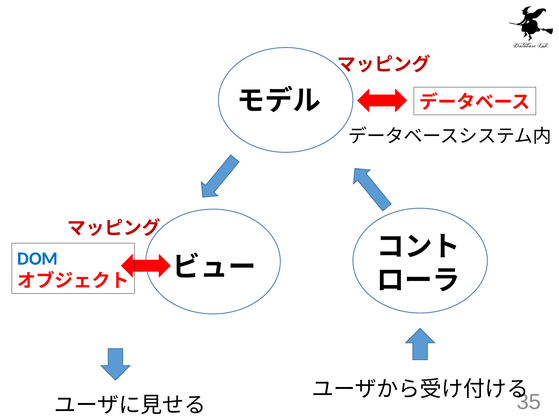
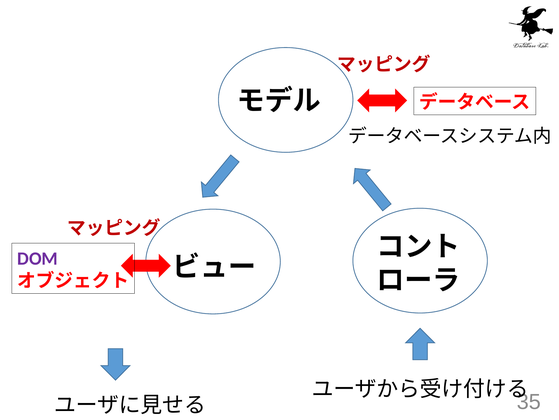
DOM colour: blue -> purple (38, 258)
